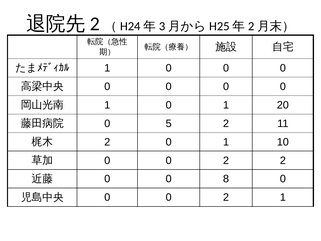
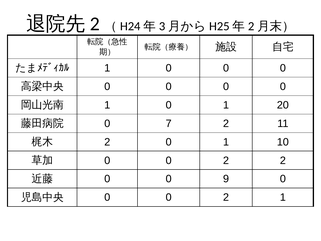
5: 5 -> 7 (169, 123)
8: 8 -> 9 (226, 179)
